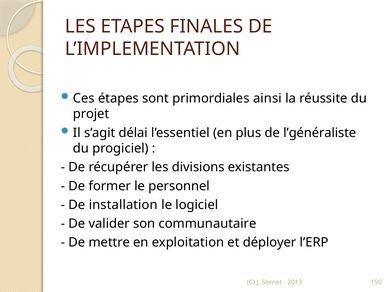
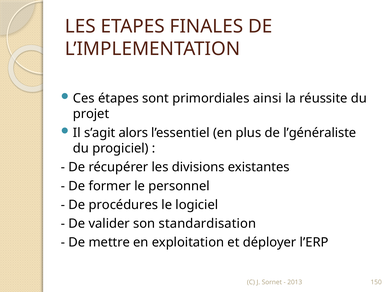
délai: délai -> alors (133, 133)
installation: installation -> procédures (123, 205)
communautaire: communautaire -> standardisation (207, 223)
